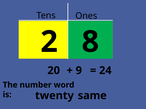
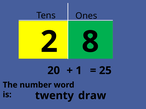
9: 9 -> 1 (79, 71)
24: 24 -> 25 (105, 71)
same: same -> draw (92, 96)
